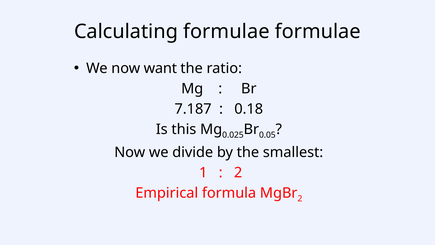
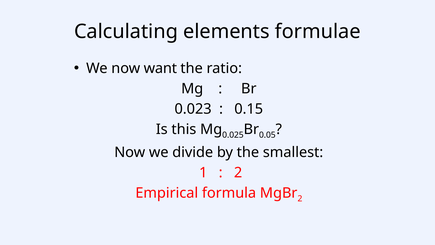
Calculating formulae: formulae -> elements (226, 32)
7.187: 7.187 -> 0.023 (193, 109)
0.18: 0.18 -> 0.15 (249, 109)
